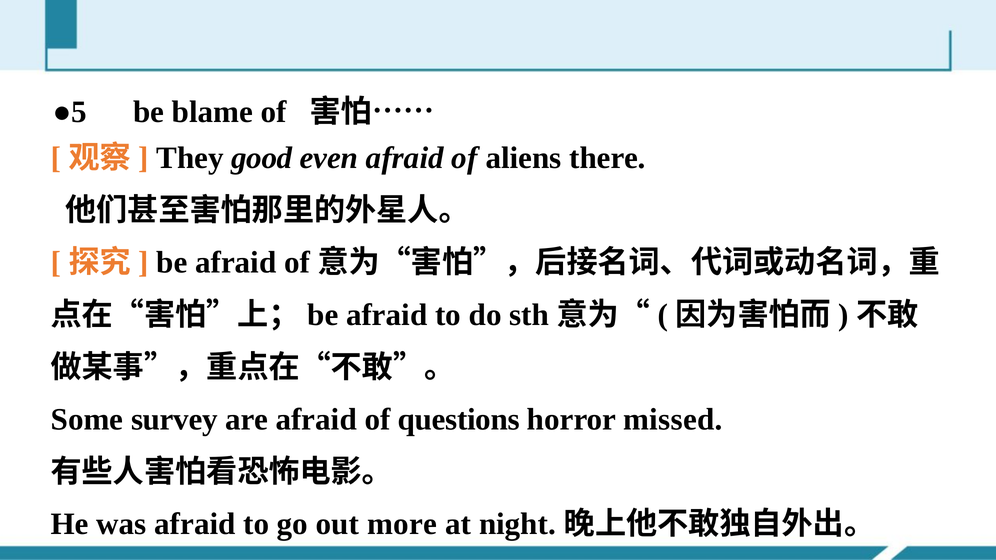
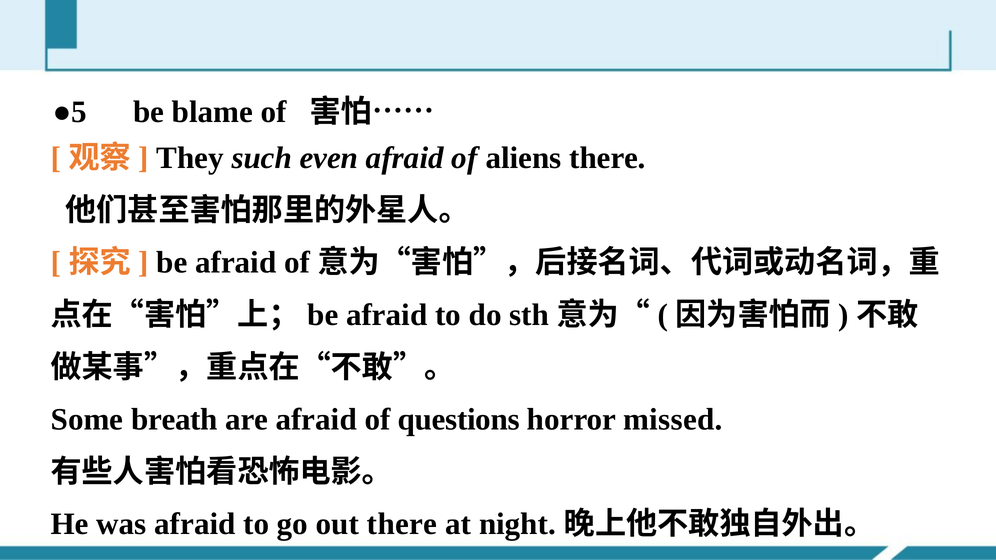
good: good -> such (262, 158)
survey: survey -> breath (174, 420)
out more: more -> there (402, 524)
